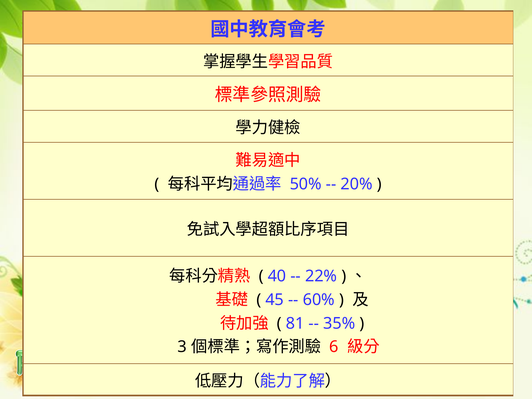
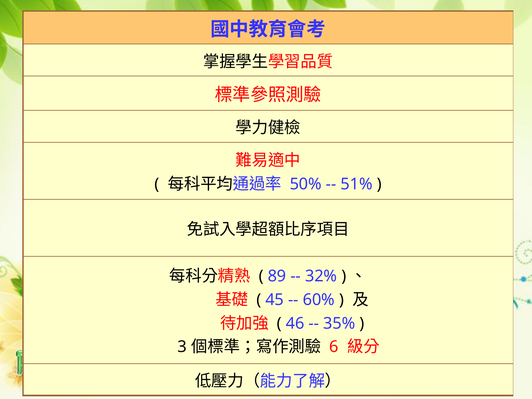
20%: 20% -> 51% (357, 184)
40: 40 -> 89 (277, 276)
22%: 22% -> 32% (321, 276)
81: 81 -> 46 (295, 323)
